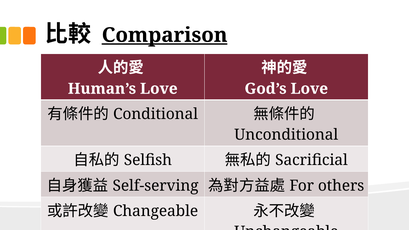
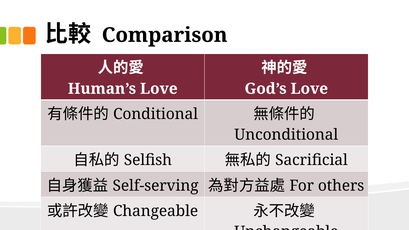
Comparison underline: present -> none (165, 35)
